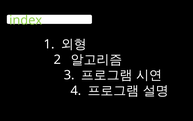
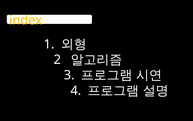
index colour: light green -> yellow (26, 20)
